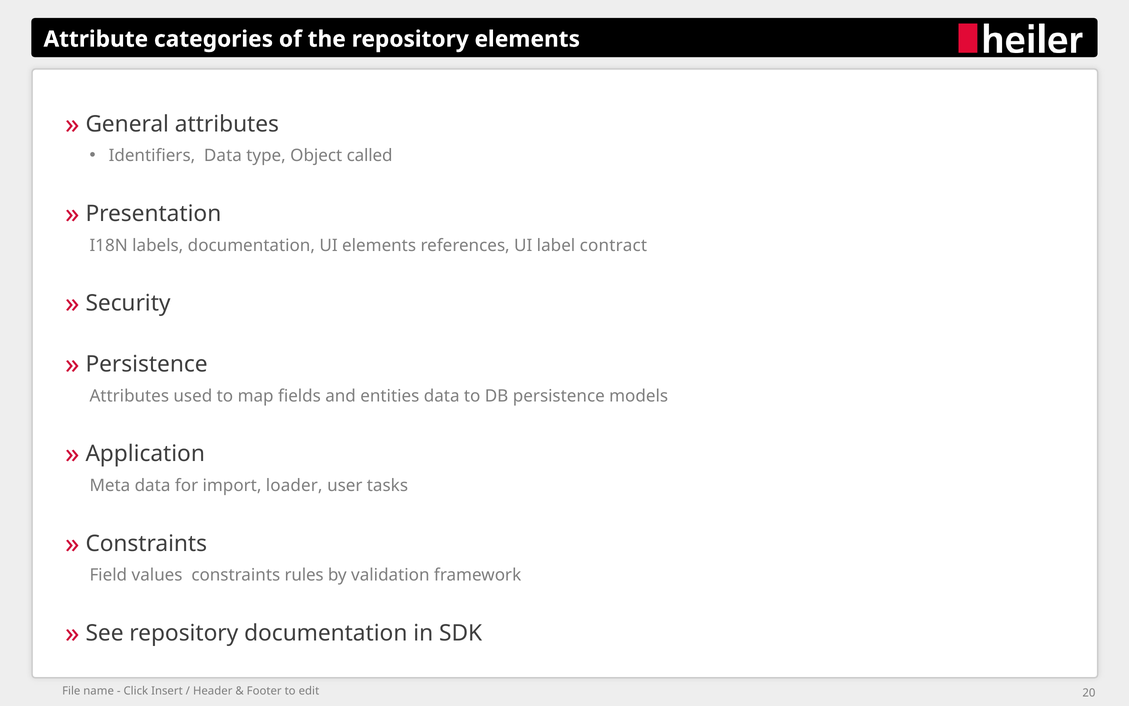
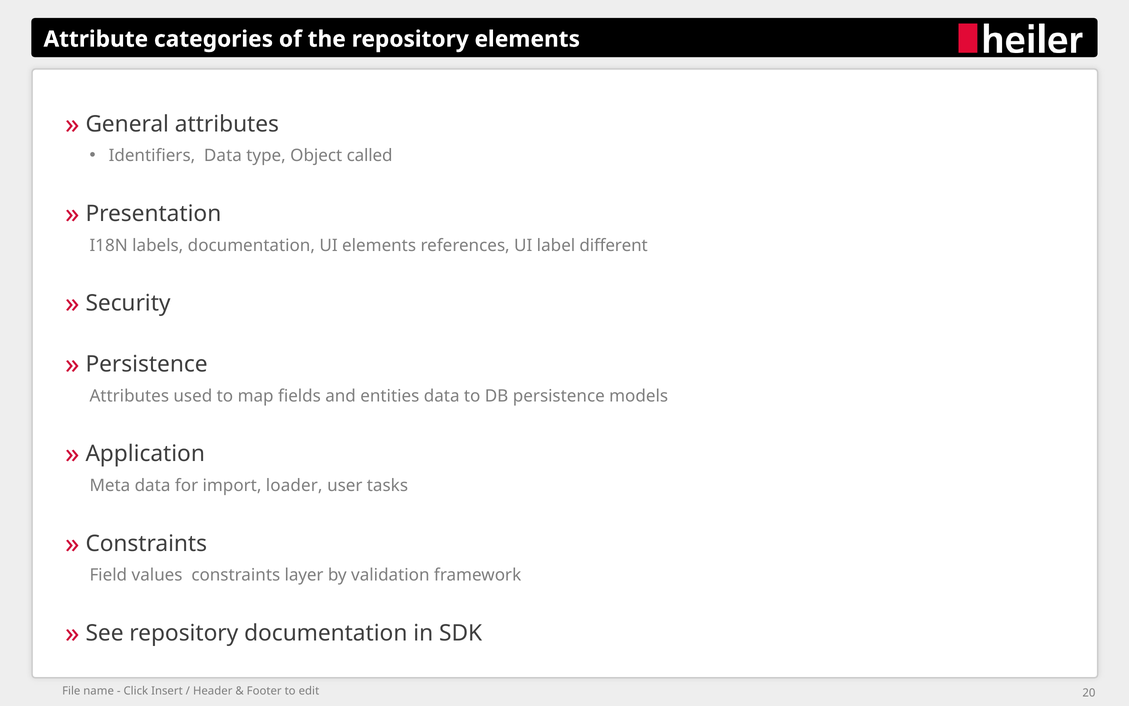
contract: contract -> different (614, 245)
rules: rules -> layer (304, 575)
